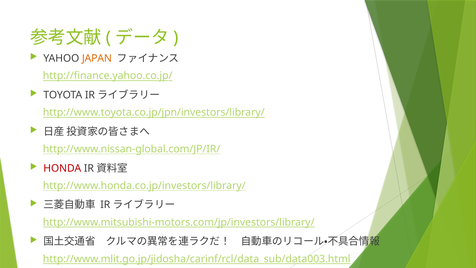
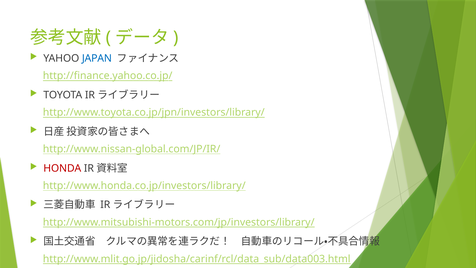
JAPAN colour: orange -> blue (97, 58)
